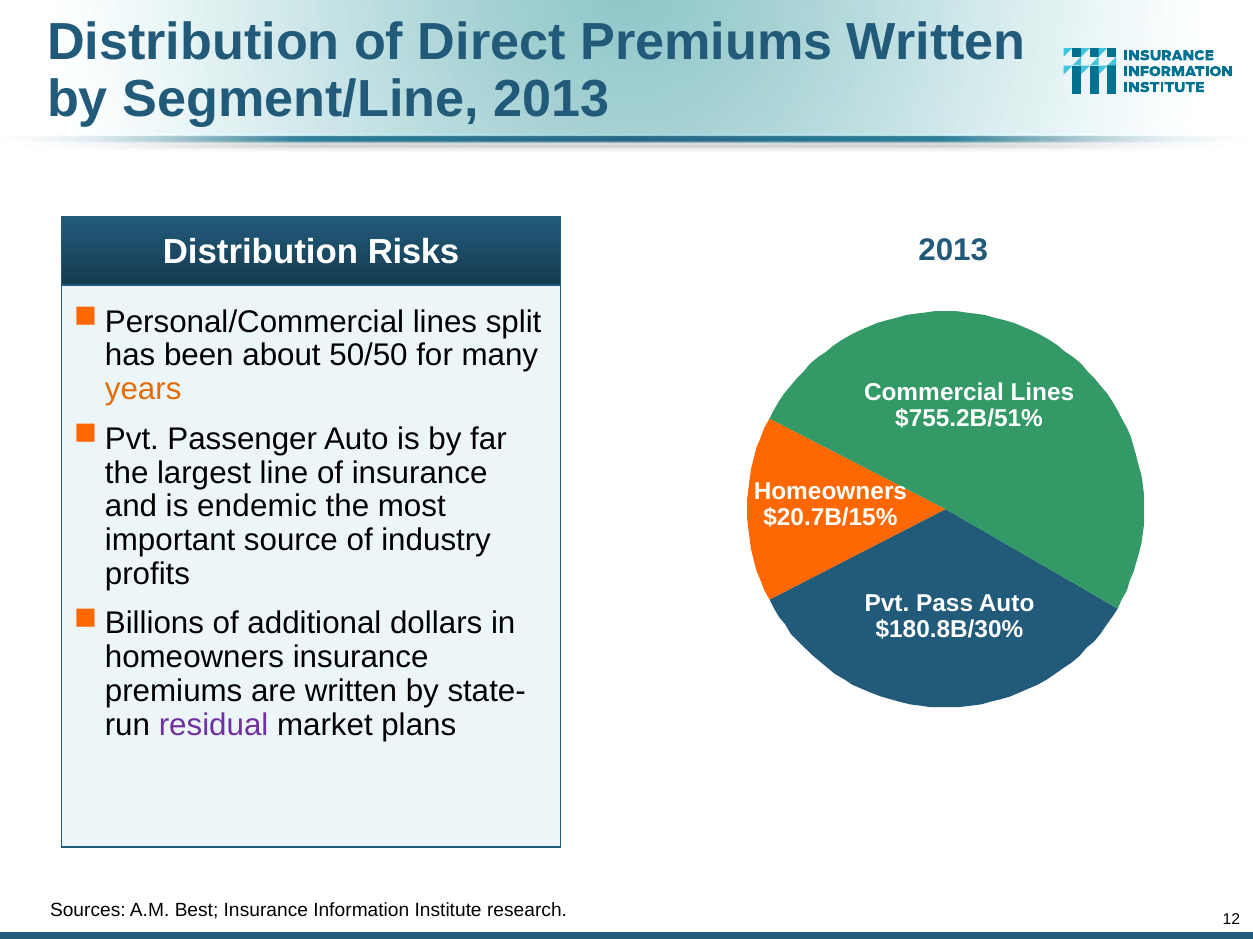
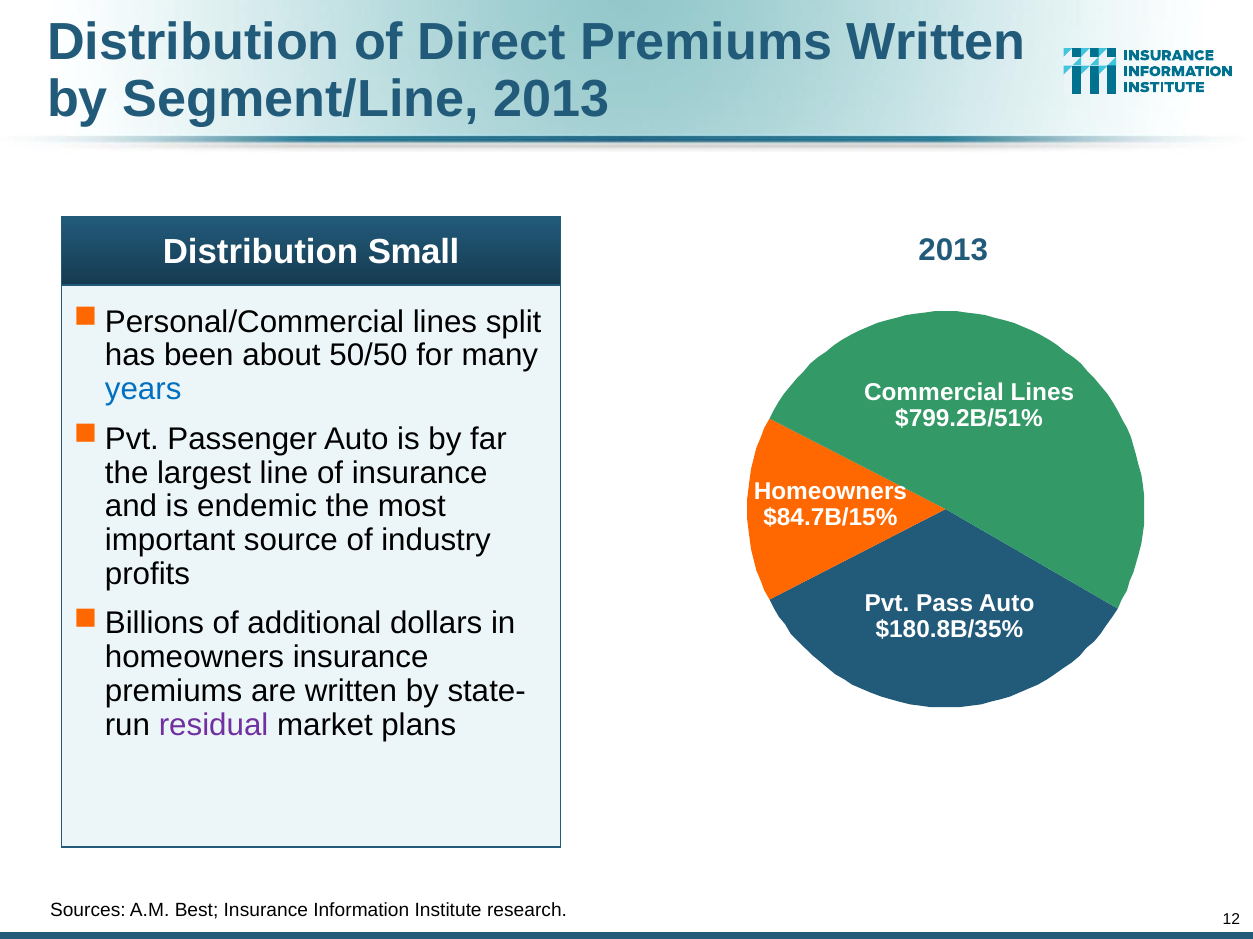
Risks: Risks -> Small (413, 252)
years colour: orange -> blue (143, 390)
$755.2B/51%: $755.2B/51% -> $799.2B/51% (969, 419)
$20.7B/15%: $20.7B/15% -> $84.7B/15% (830, 518)
$180.8B/30%: $180.8B/30% -> $180.8B/35% (949, 630)
